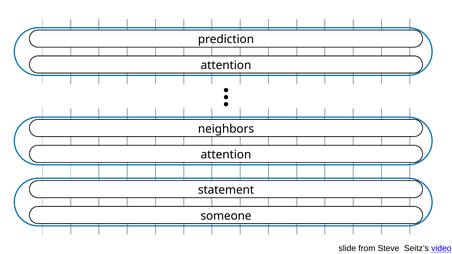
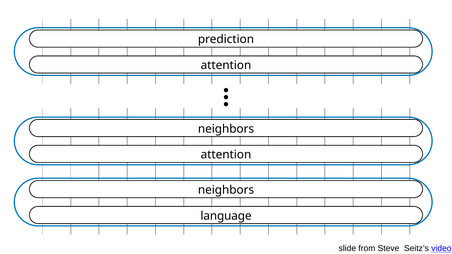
statement: statement -> neighbors (226, 190)
someone: someone -> language (226, 216)
